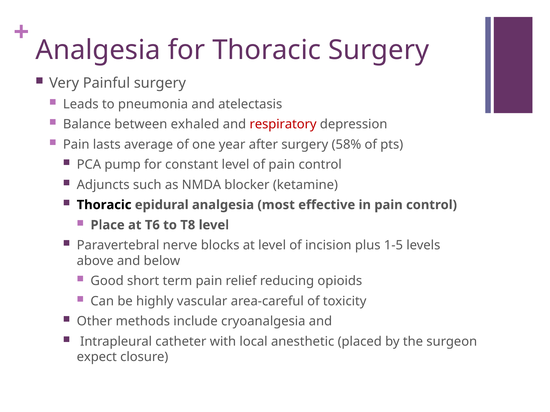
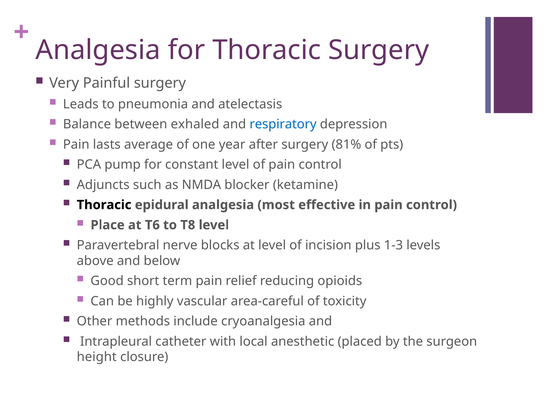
respiratory colour: red -> blue (283, 124)
58%: 58% -> 81% (346, 145)
1-5: 1-5 -> 1-3 (393, 245)
expect: expect -> height (97, 357)
